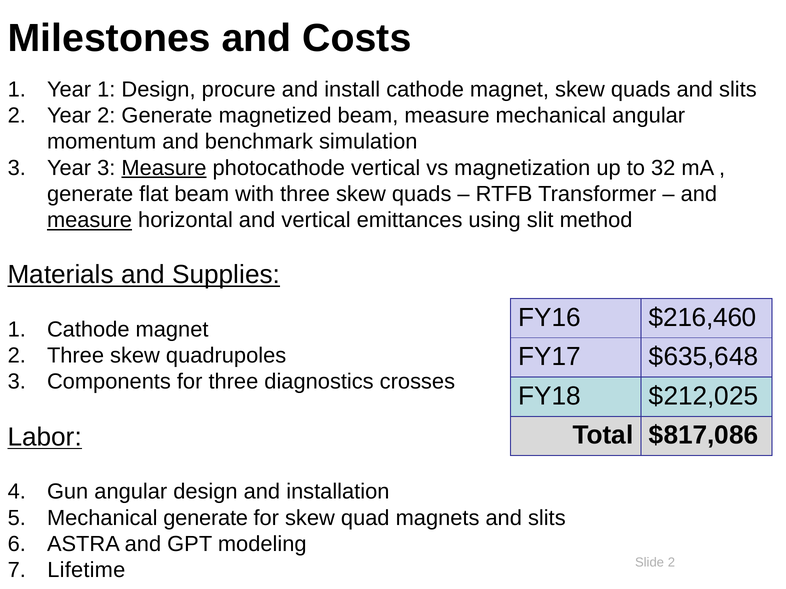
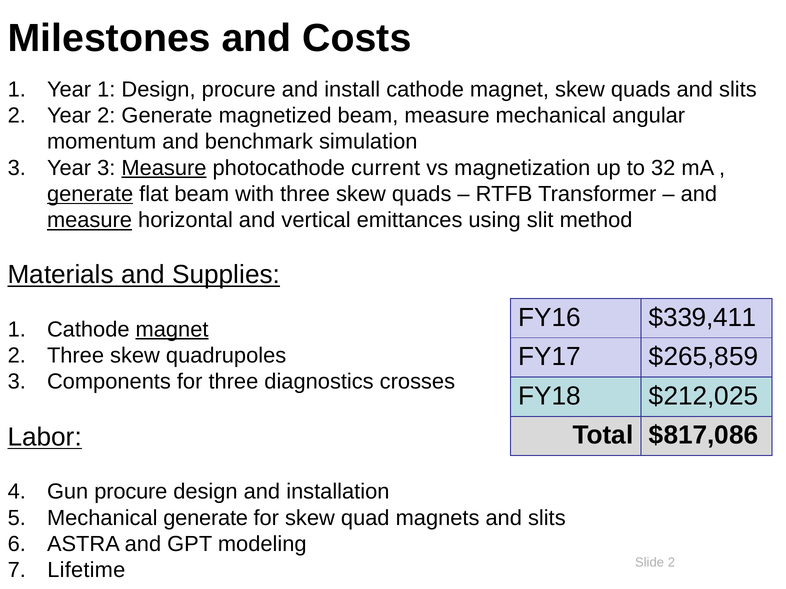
photocathode vertical: vertical -> current (386, 168)
generate underline: none -> present (90, 194)
$216,460: $216,460 -> $339,411 (703, 318)
magnet underline: none -> present (172, 330)
$635,648: $635,648 -> $265,859 (704, 357)
Gun angular: angular -> procure (131, 492)
